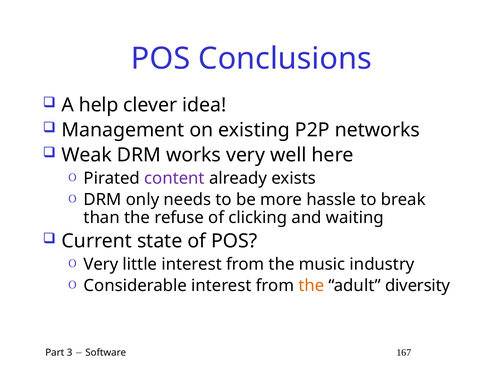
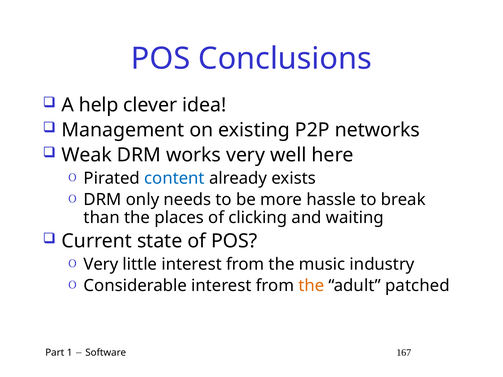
content colour: purple -> blue (174, 178)
refuse: refuse -> places (179, 218)
diversity: diversity -> patched (417, 286)
3: 3 -> 1 (70, 353)
